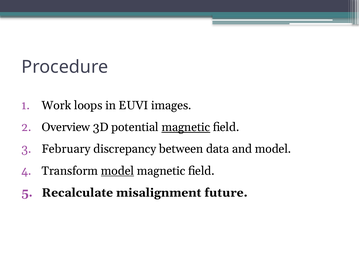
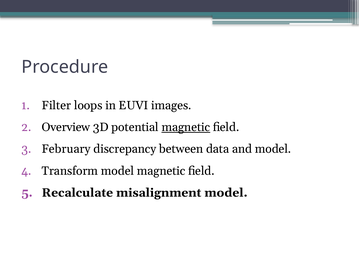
Work: Work -> Filter (56, 106)
model underline: present -> none (117, 171)
misalignment future: future -> model (226, 193)
